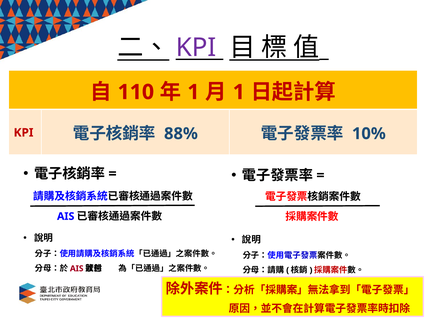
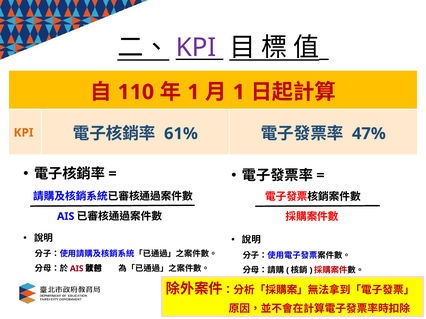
KPI colour: red -> orange (24, 133)
88%: 88% -> 61% (181, 134)
10%: 10% -> 47% (369, 134)
